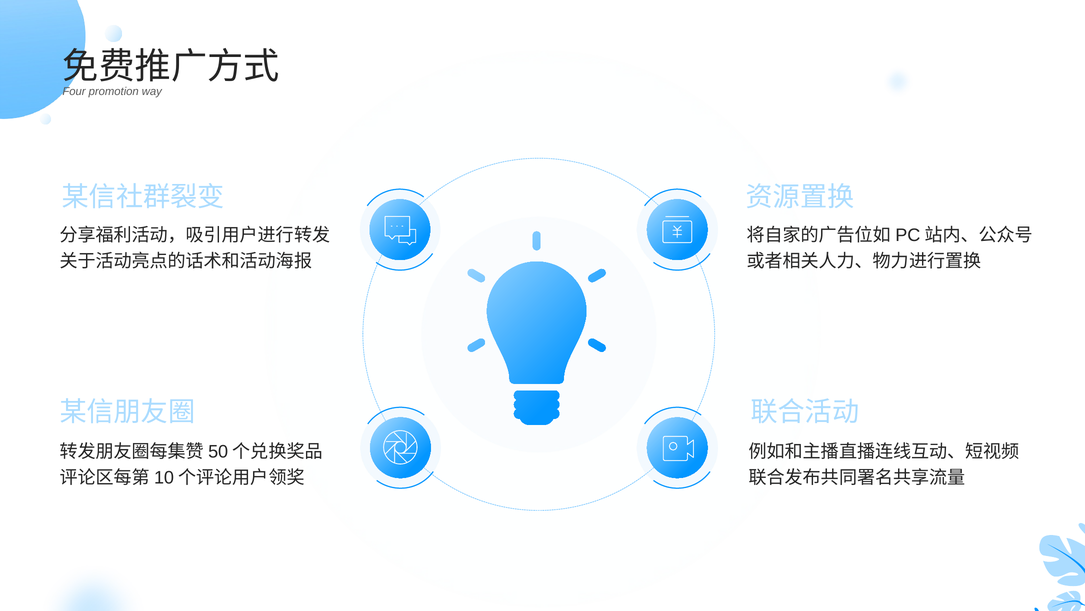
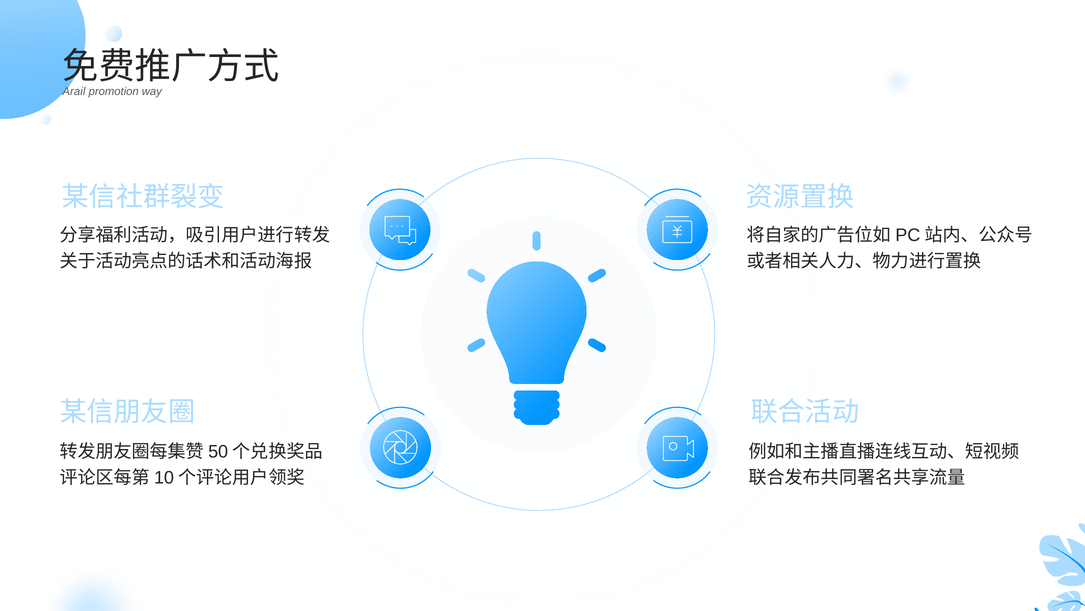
Four: Four -> Arail (74, 92)
